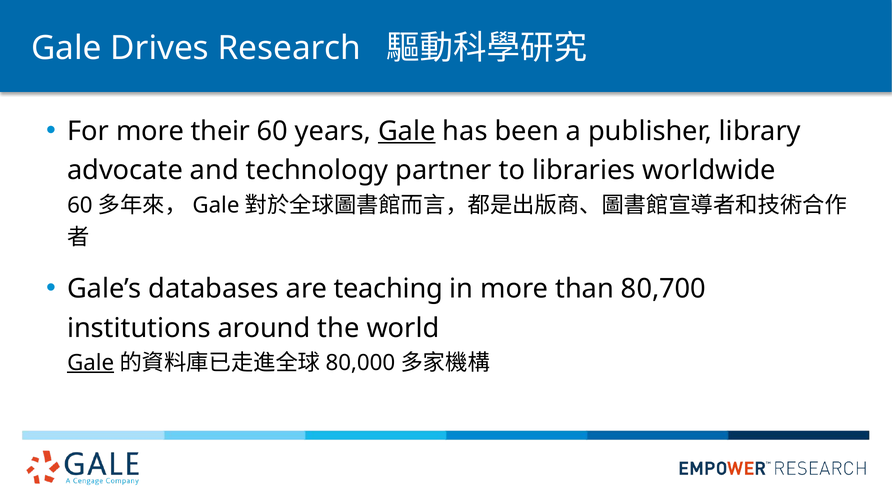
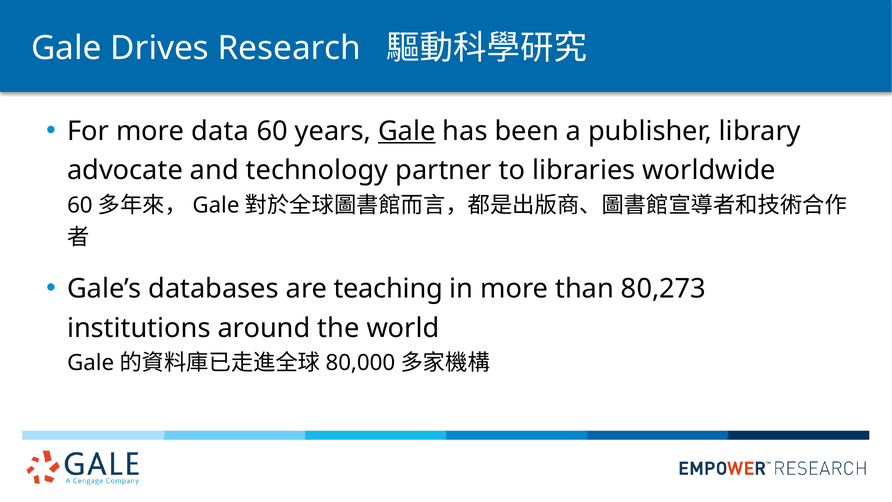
their: their -> data (220, 131)
80,700: 80,700 -> 80,273 (664, 289)
Gale underline: present -> none (91, 363)
